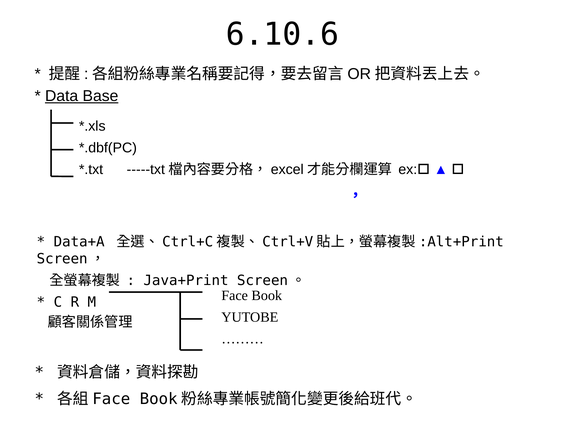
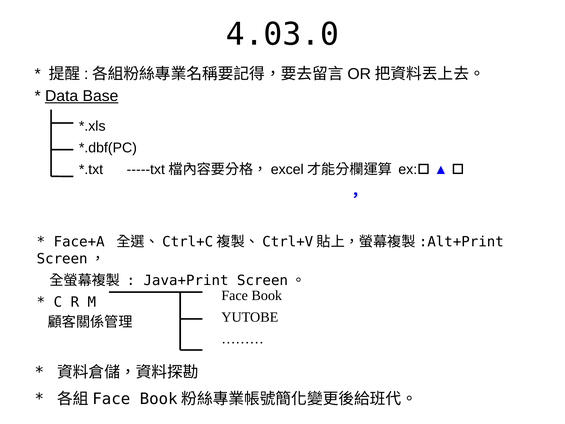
6.10.6: 6.10.6 -> 4.03.0 (282, 34)
Data+A: Data+A -> Face+A (79, 242)
